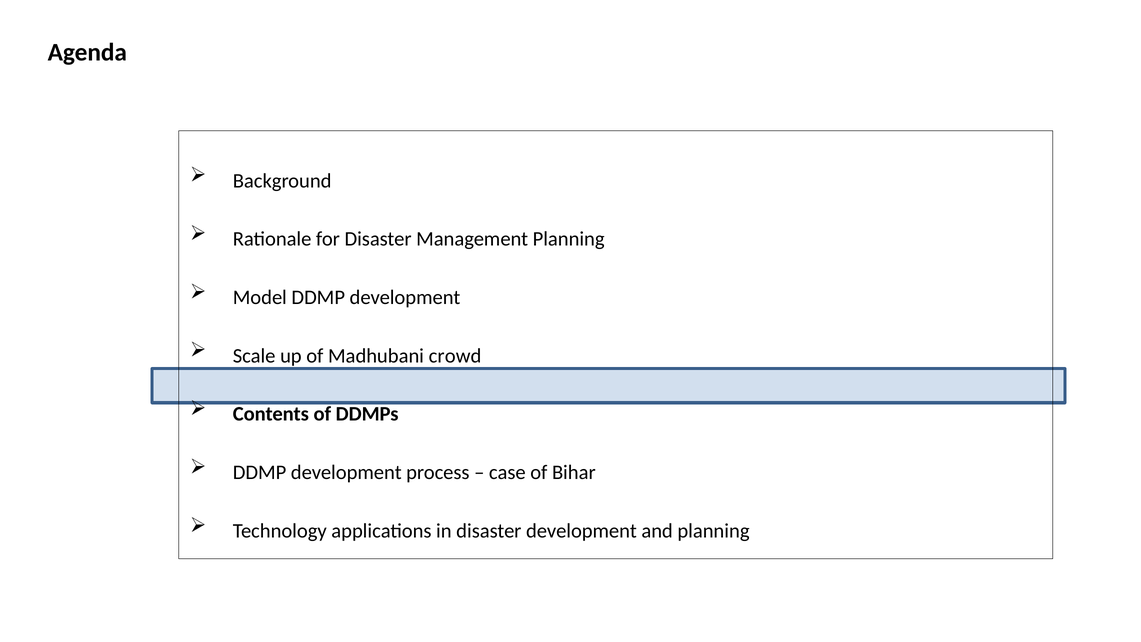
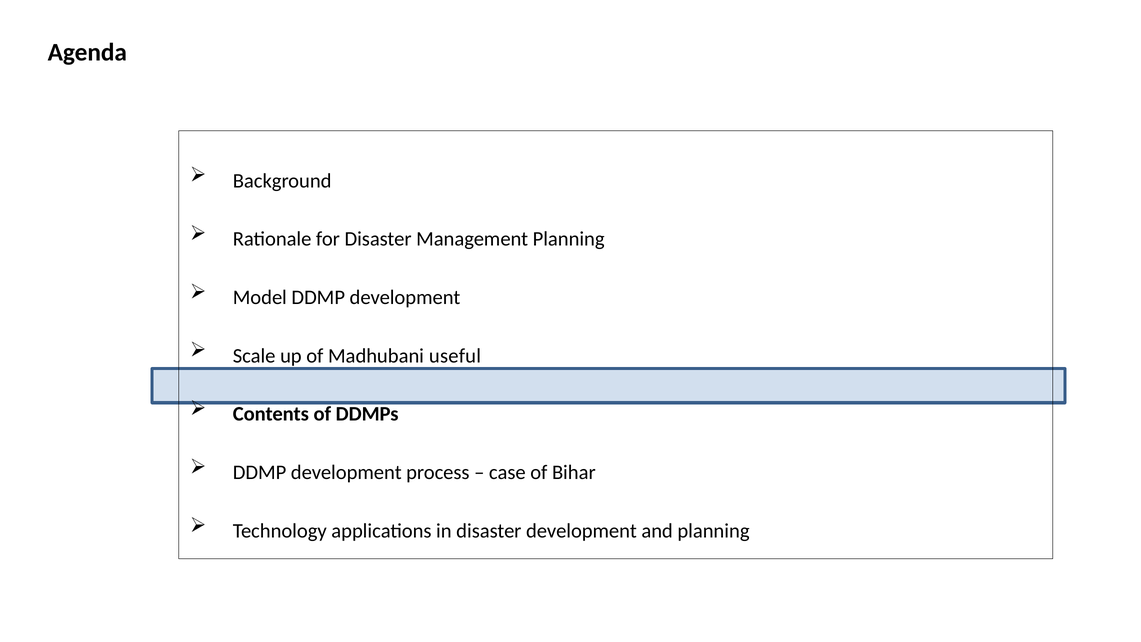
crowd: crowd -> useful (455, 356)
